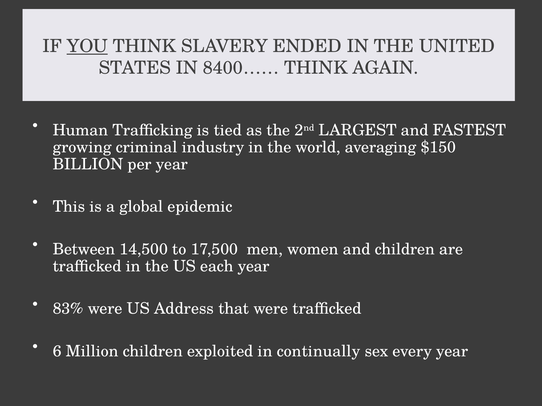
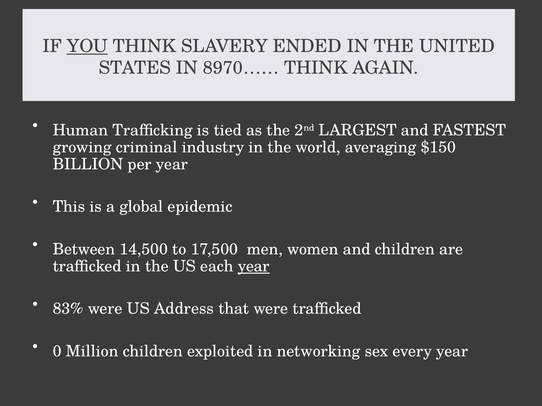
8400……: 8400…… -> 8970…… (241, 68)
year underline: none -> present (254, 267)
6: 6 -> 0 (57, 352)
continually: continually -> networking (319, 352)
